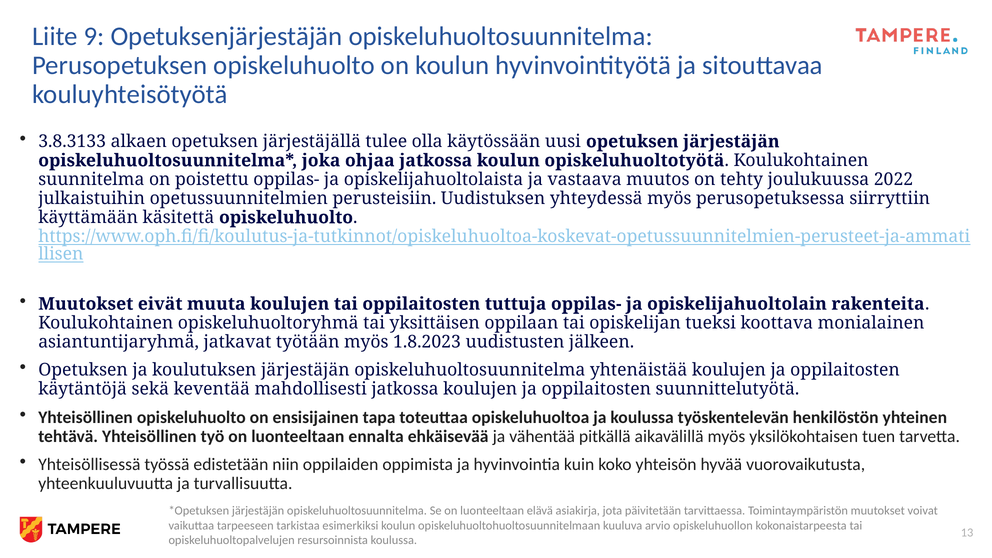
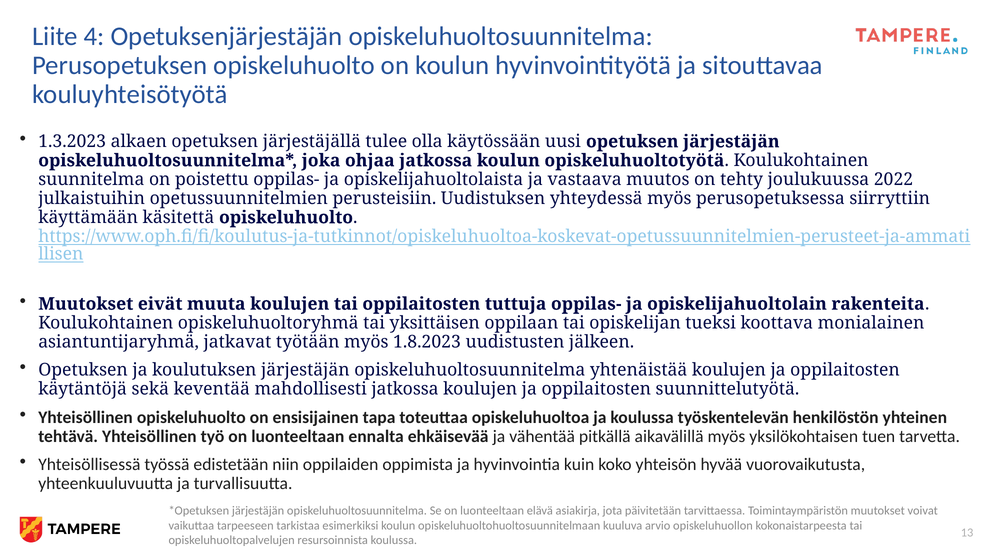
9: 9 -> 4 (94, 36)
3.8.3133: 3.8.3133 -> 1.3.2023 (72, 142)
